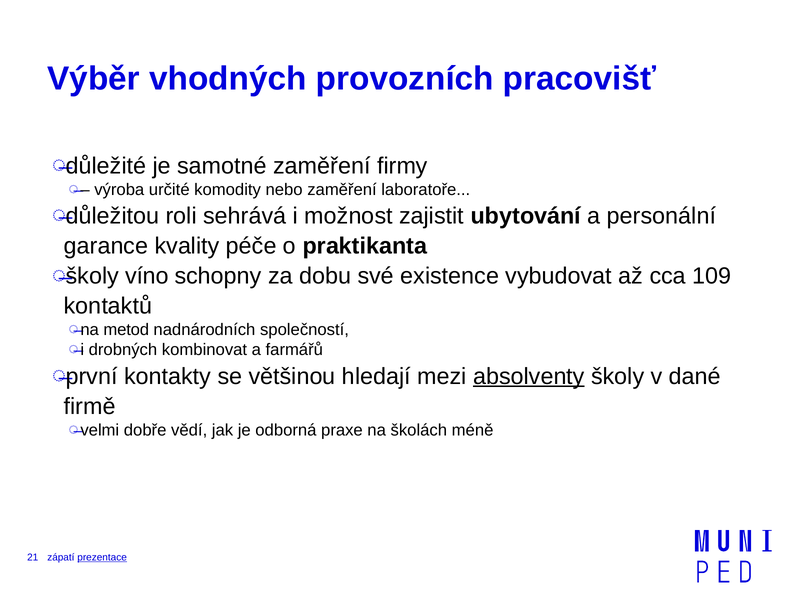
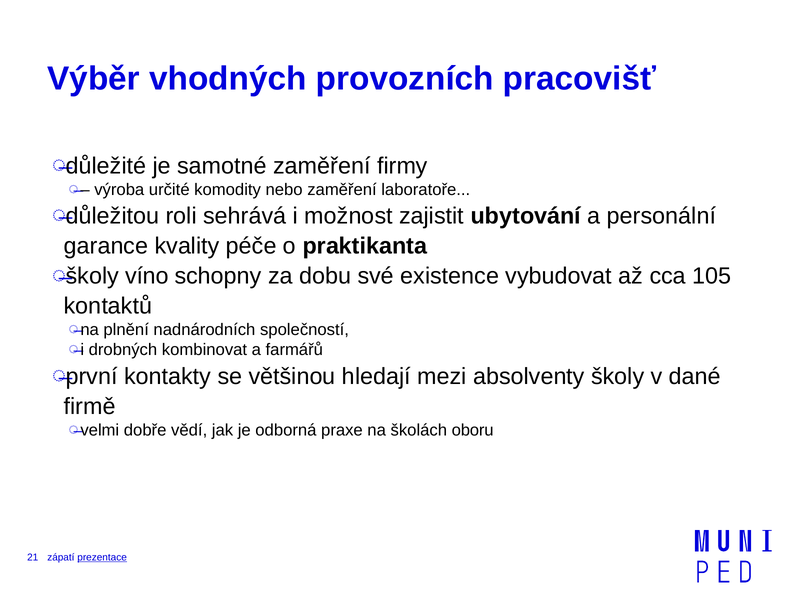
109: 109 -> 105 (712, 276)
metod: metod -> plnění (126, 330)
absolventy underline: present -> none (529, 376)
méně: méně -> oboru (473, 430)
